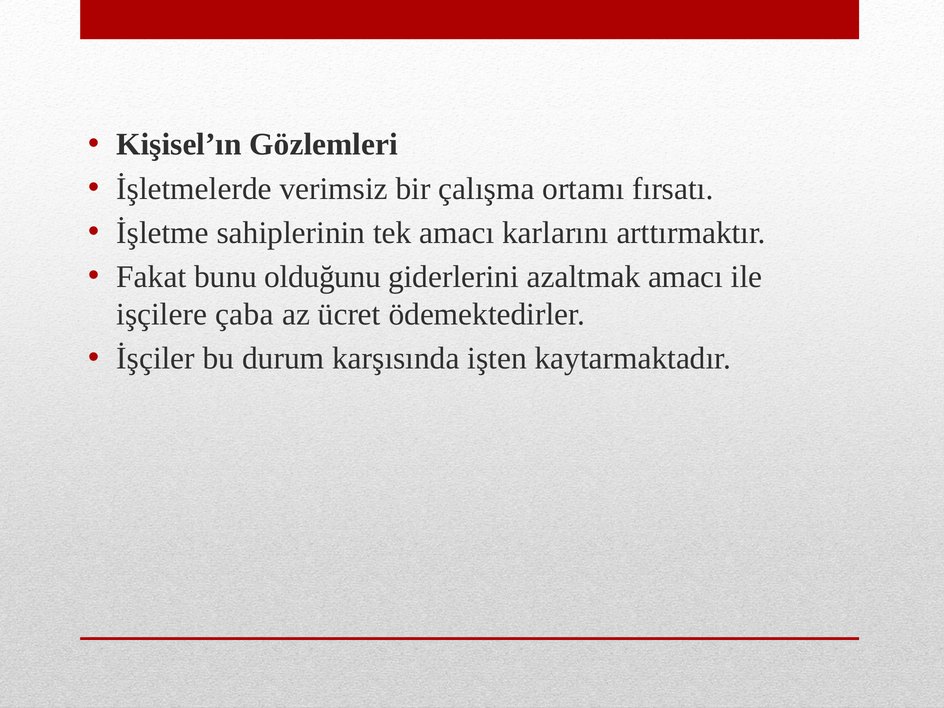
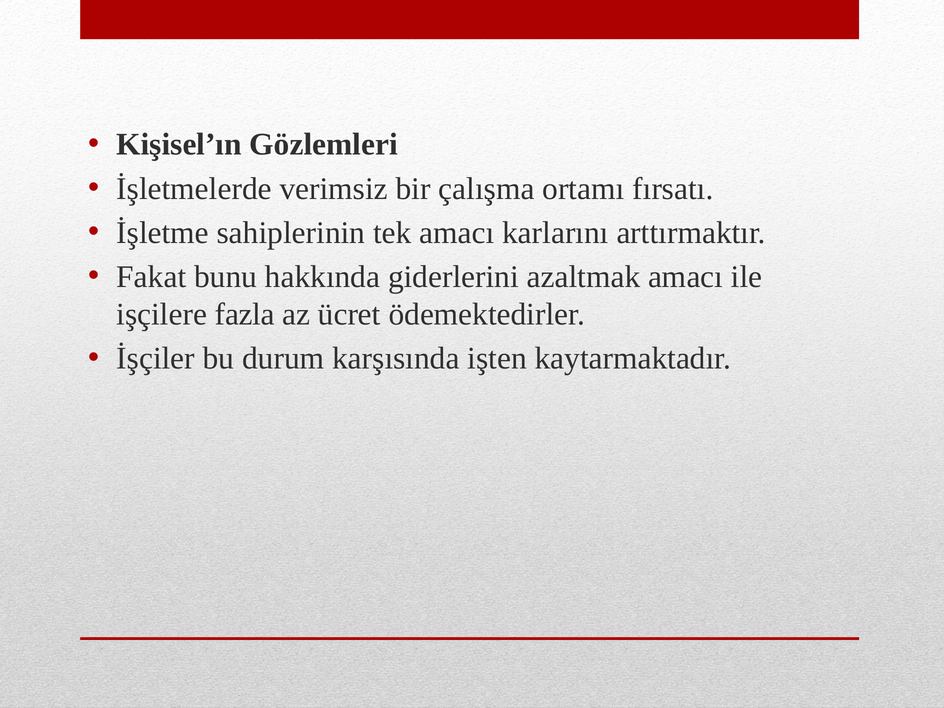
olduğunu: olduğunu -> hakkında (323, 277)
çaba: çaba -> fazla (245, 314)
